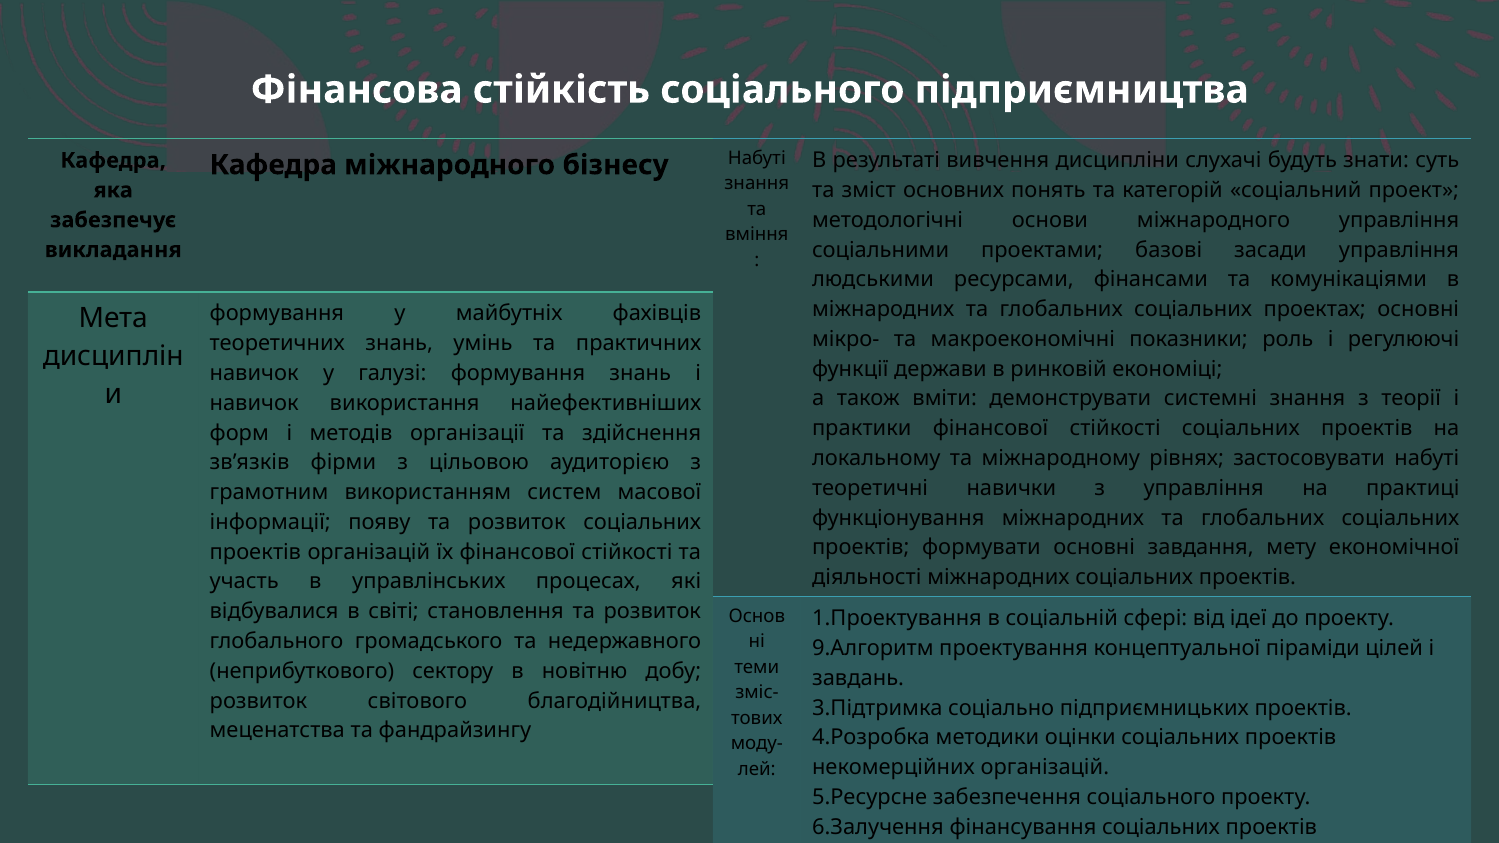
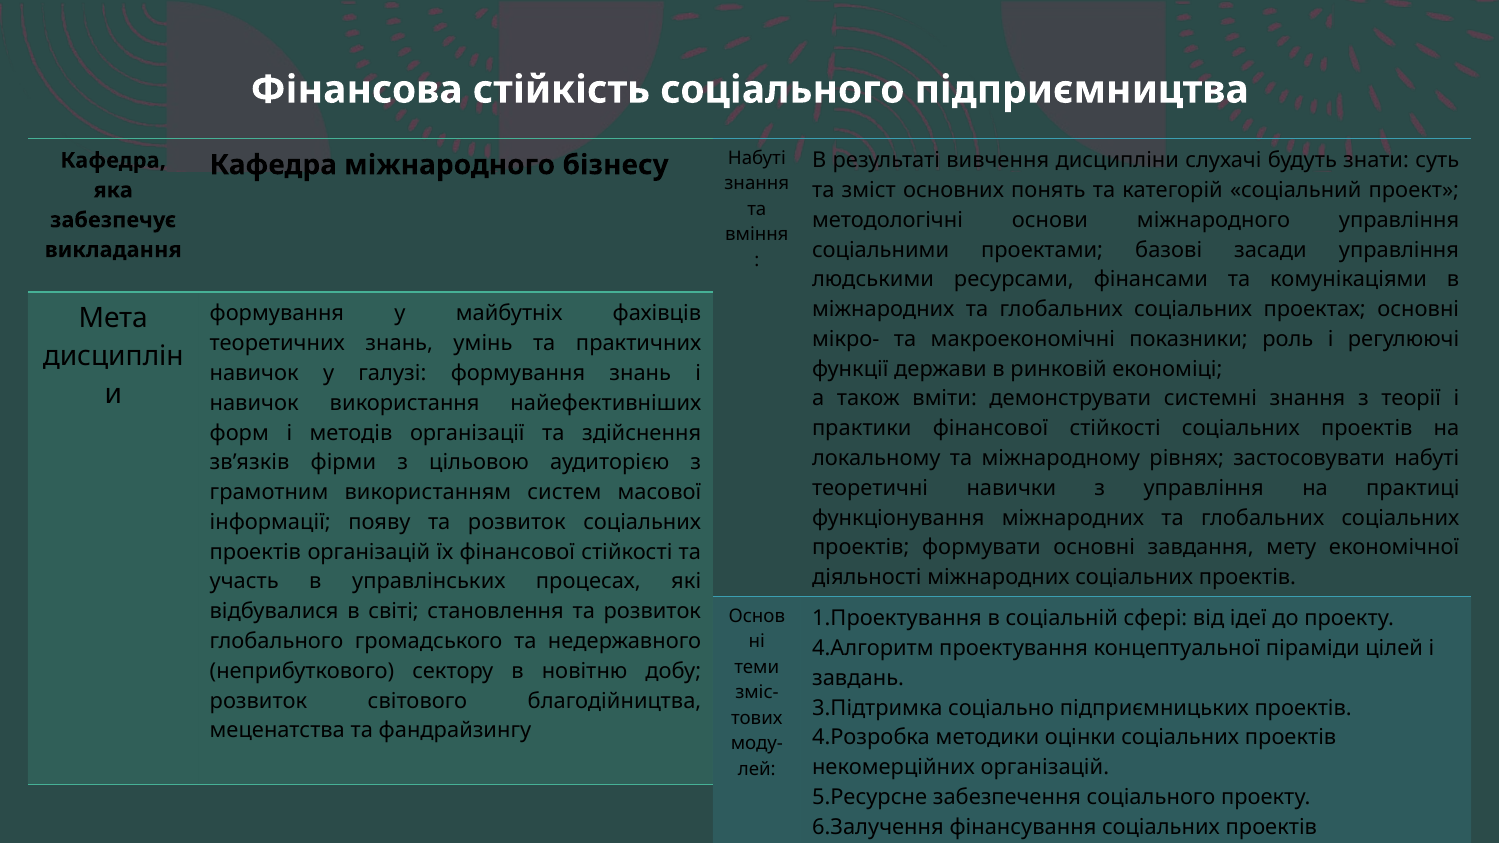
9.Алгоритм: 9.Алгоритм -> 4.Алгоритм (873, 648)
